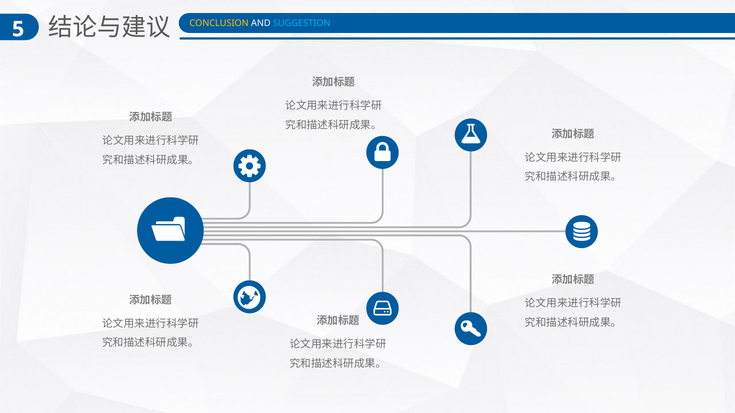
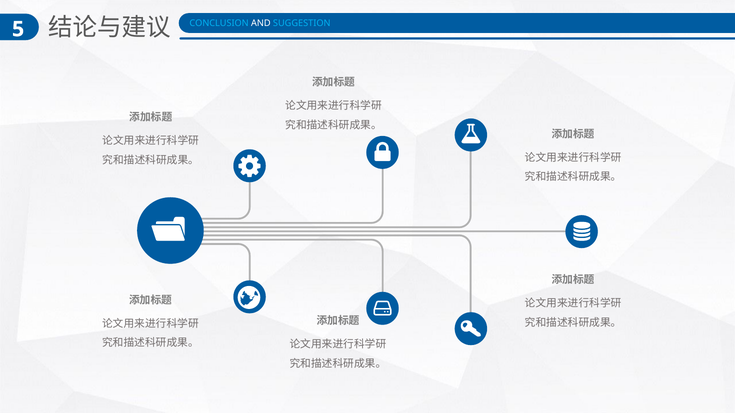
CONCLUSION colour: yellow -> light blue (219, 23)
